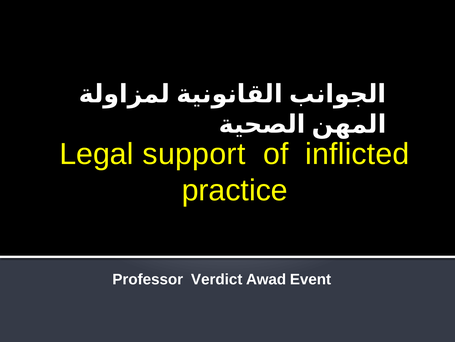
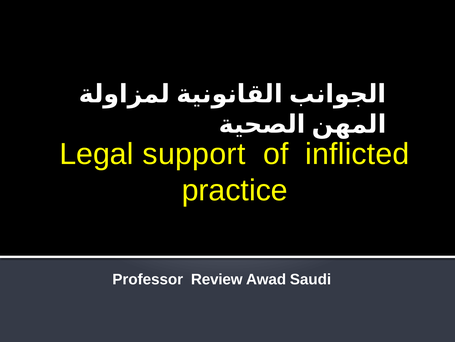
Verdict: Verdict -> Review (217, 279)
Event: Event -> Saudi (310, 279)
